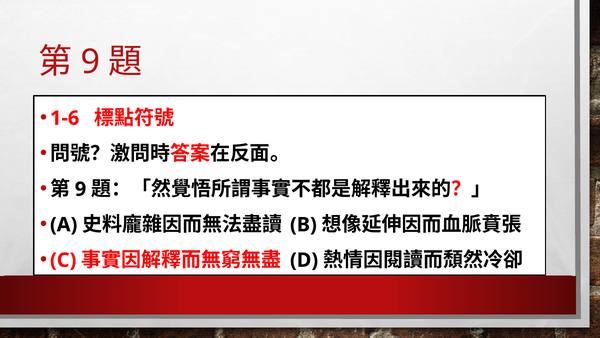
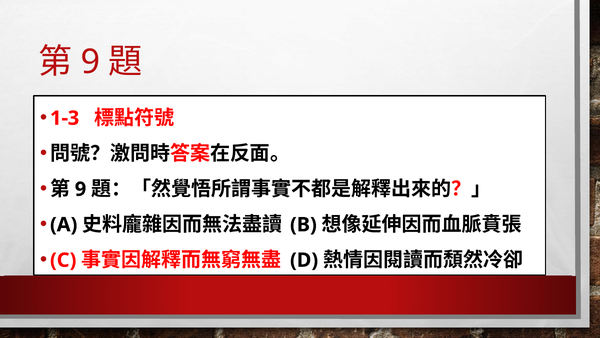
1-6: 1-6 -> 1-3 (65, 118)
